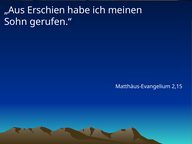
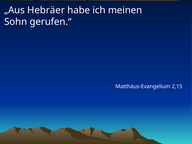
Erschien: Erschien -> Hebräer (46, 10)
